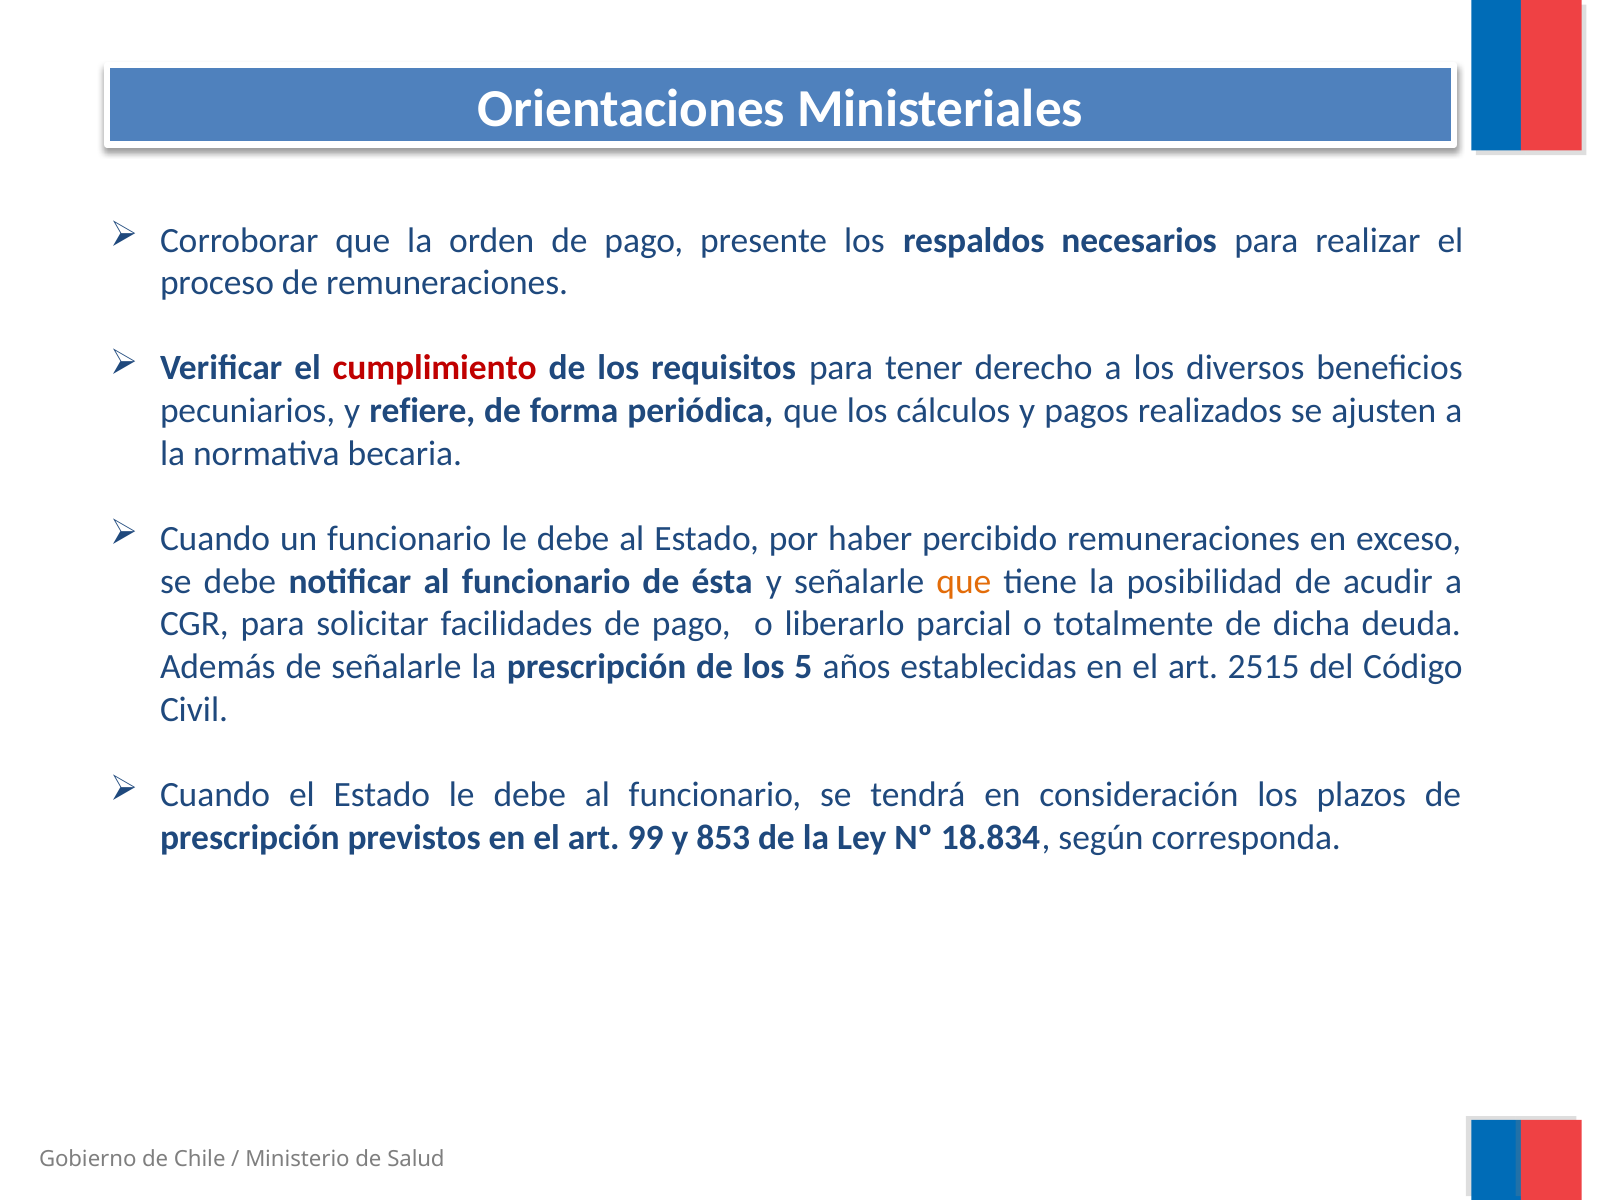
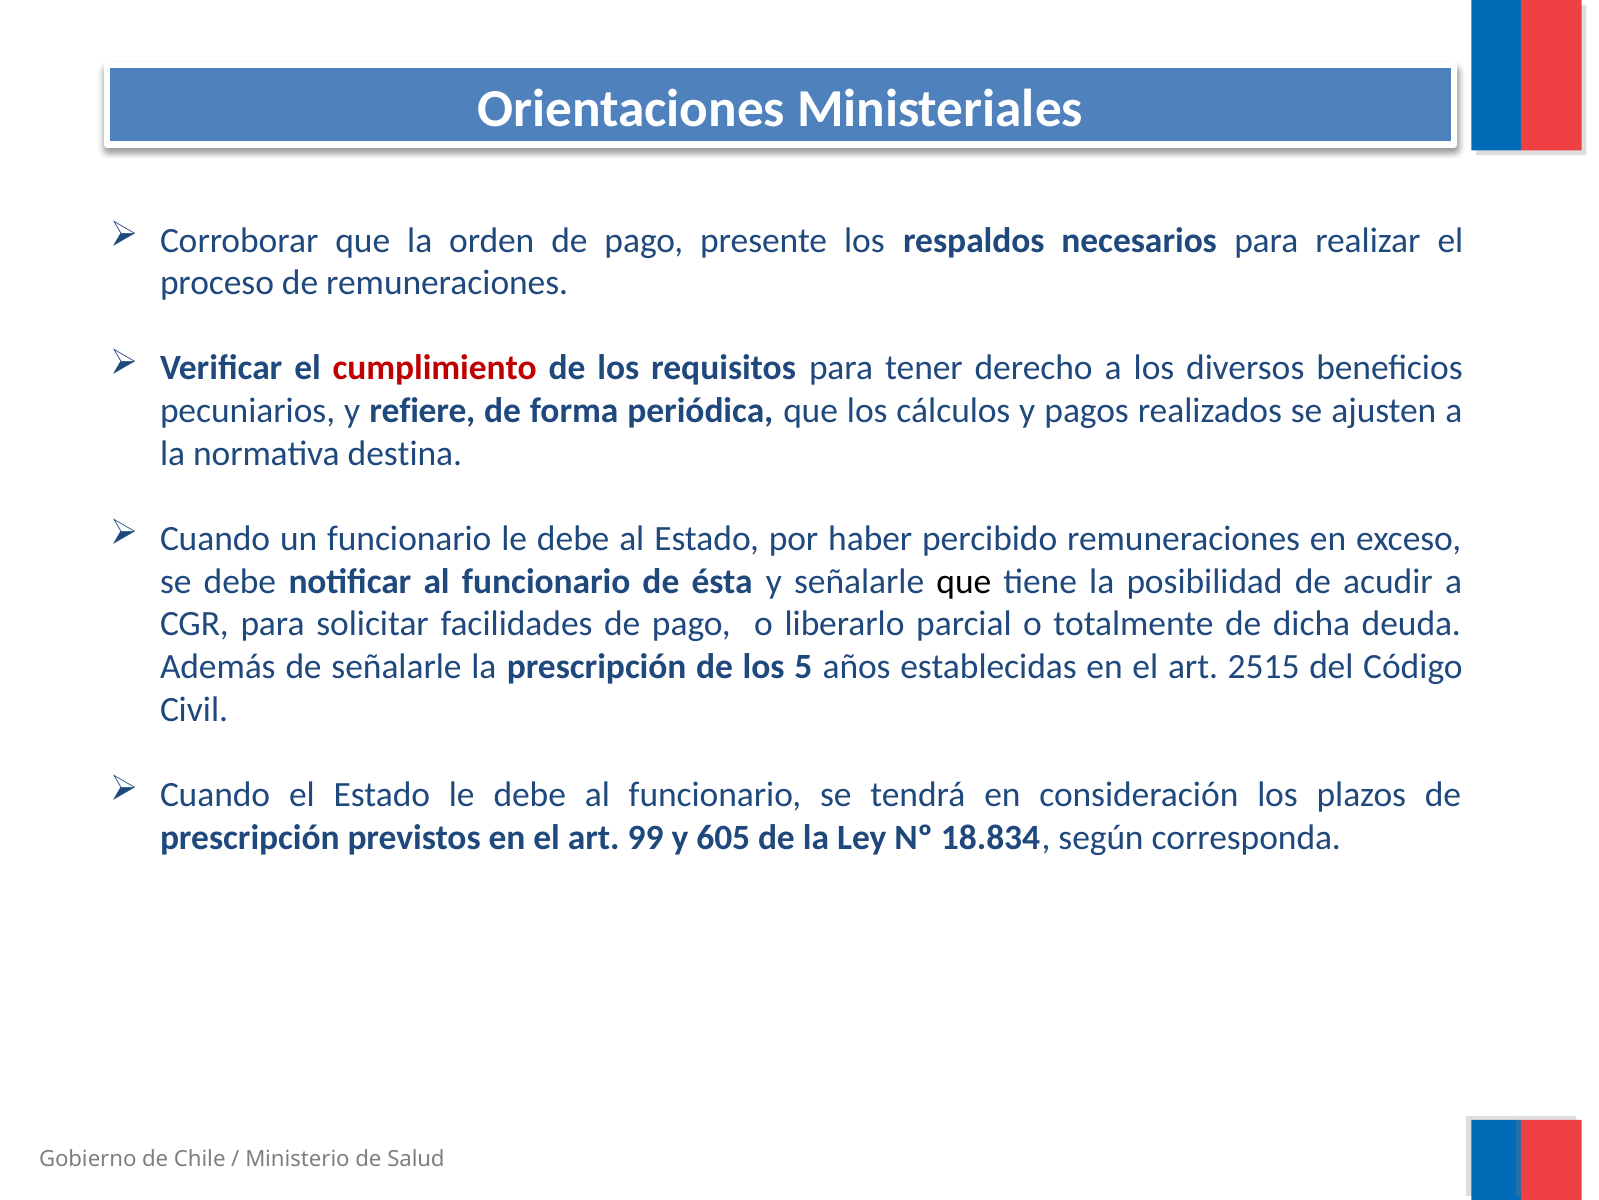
becaria: becaria -> destina (405, 453)
que colour: orange -> black (964, 581)
853: 853 -> 605 (723, 837)
